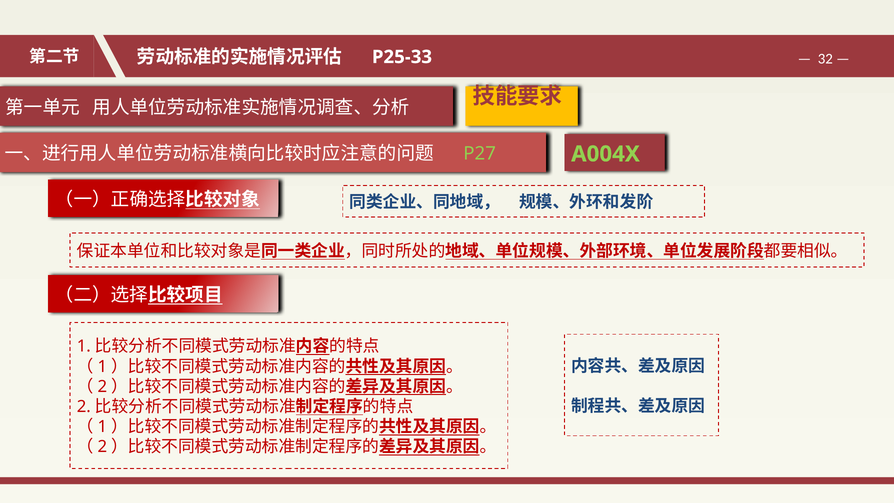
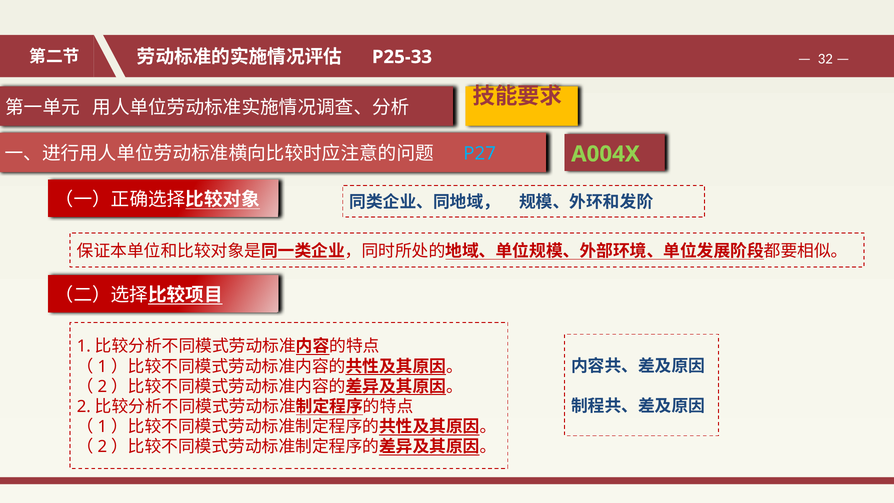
P27 colour: light green -> light blue (480, 154)
